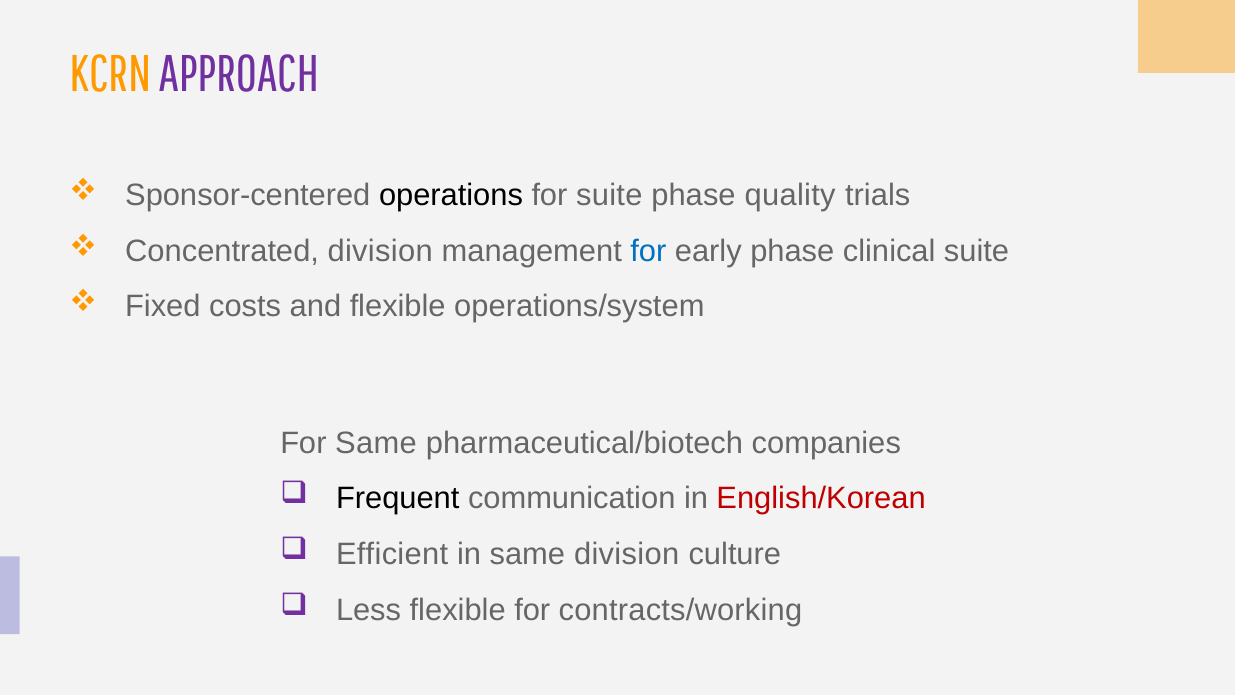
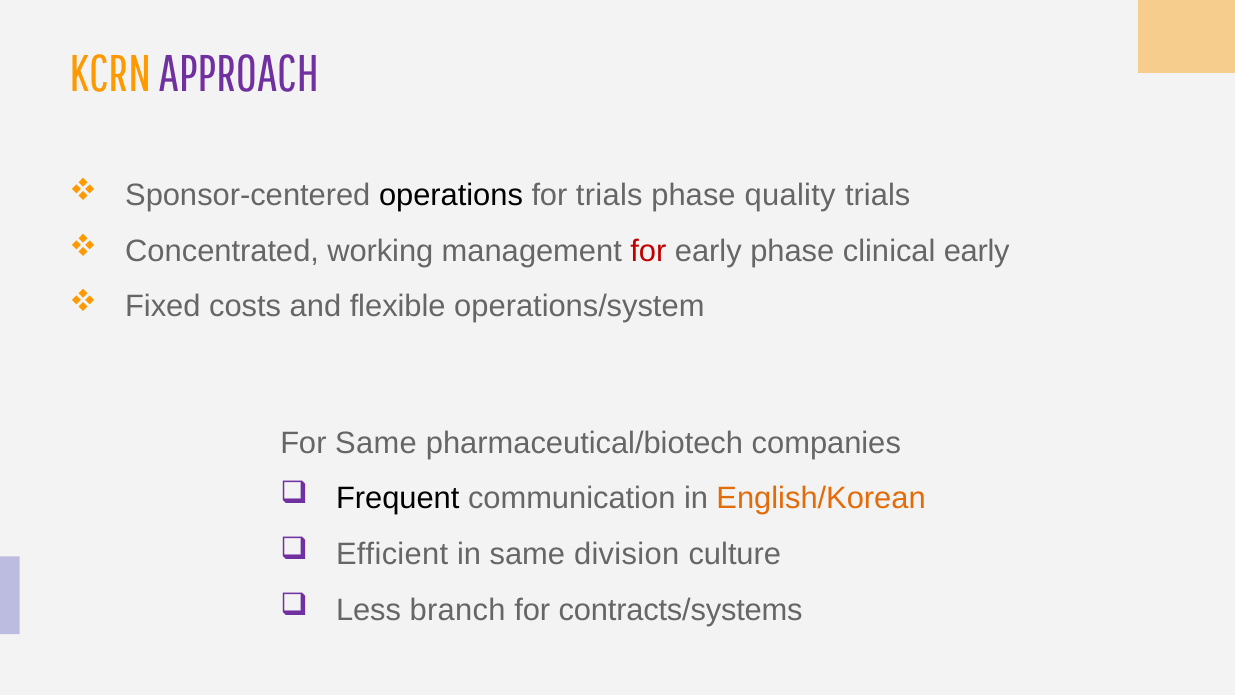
for suite: suite -> trials (609, 195)
Concentrated division: division -> working (380, 251)
for colour: blue -> red (648, 251)
clinical suite: suite -> early (977, 251)
English/Korean colour: red -> orange (821, 499)
Less flexible: flexible -> branch (458, 610)
contracts/working: contracts/working -> contracts/systems (681, 610)
